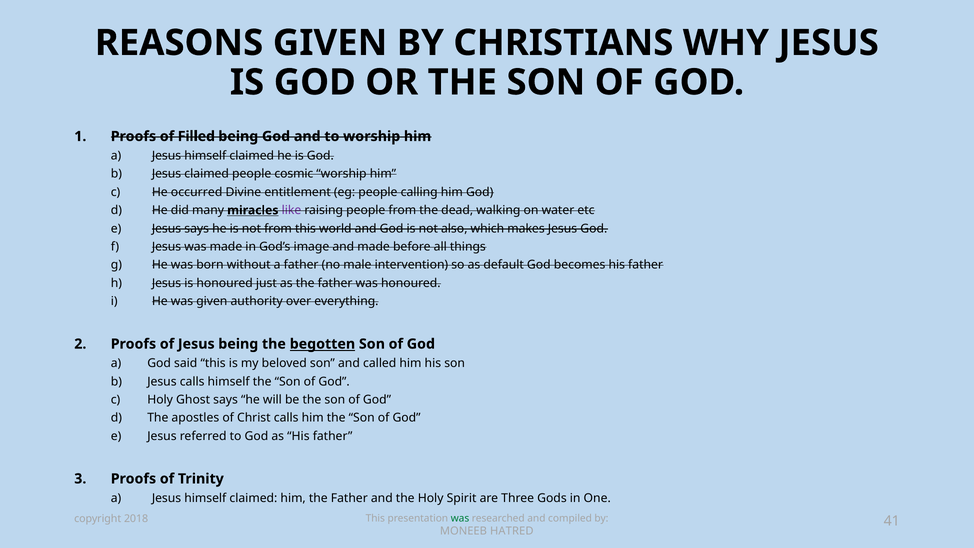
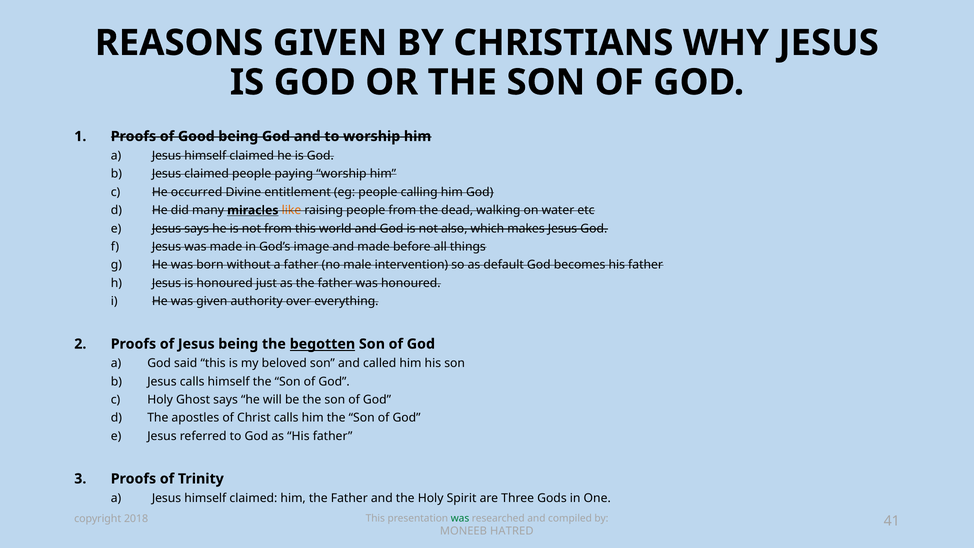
Filled: Filled -> Good (196, 136)
cosmic: cosmic -> paying (294, 174)
like colour: purple -> orange (291, 210)
